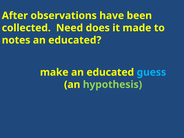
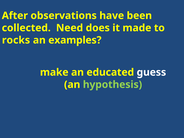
notes: notes -> rocks (16, 40)
educated: educated -> examples (75, 40)
guess colour: light blue -> white (151, 72)
